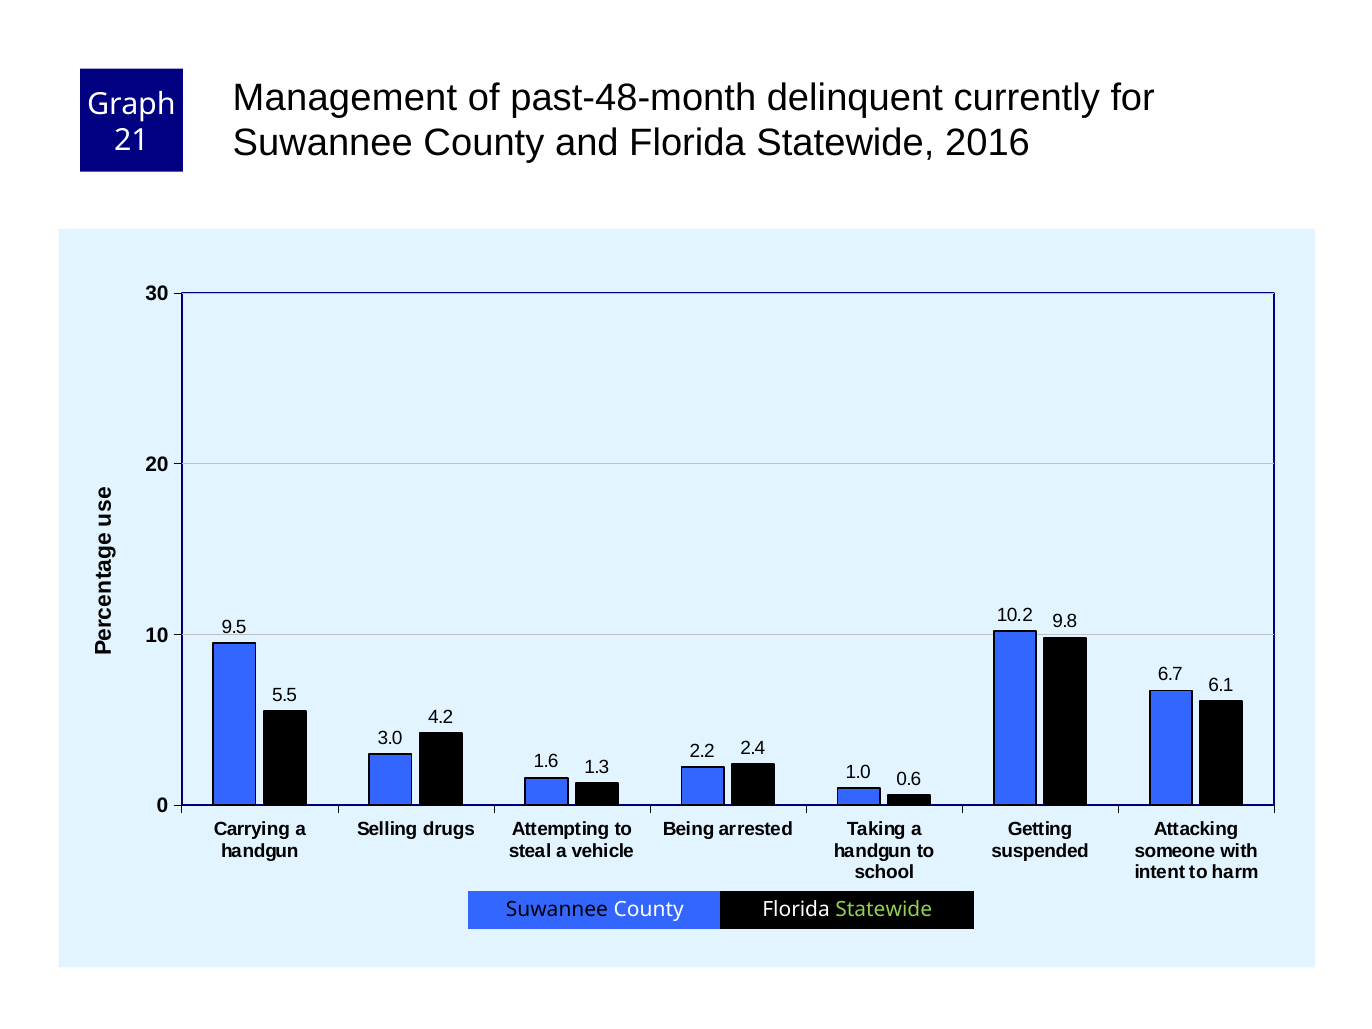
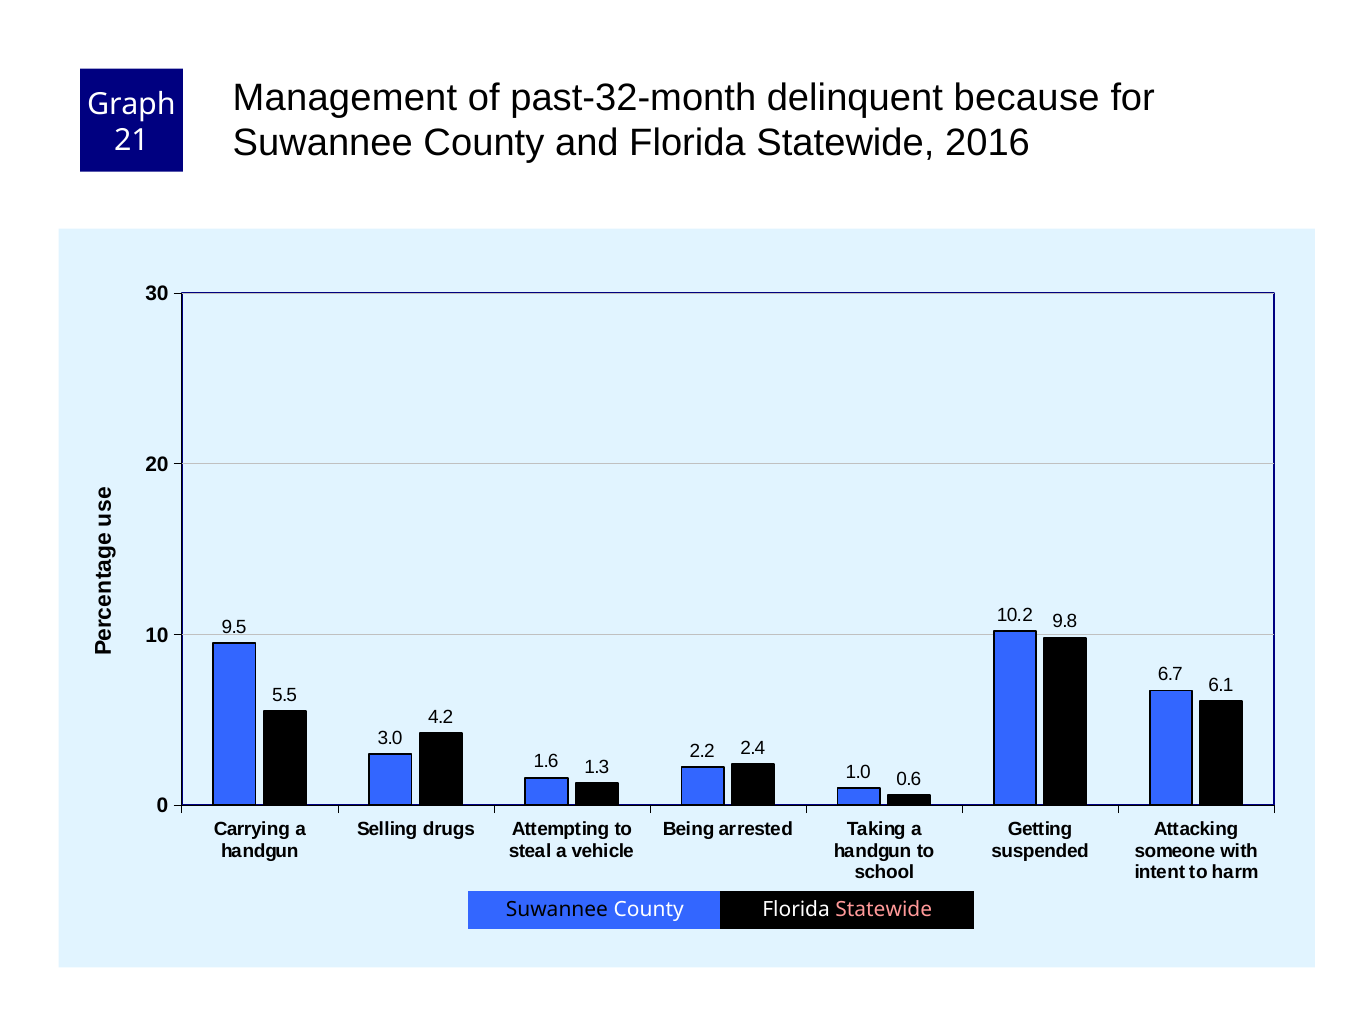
past-48-month: past-48-month -> past-32-month (633, 98)
currently: currently -> because (1027, 98)
Statewide colour: light green -> pink (884, 910)
